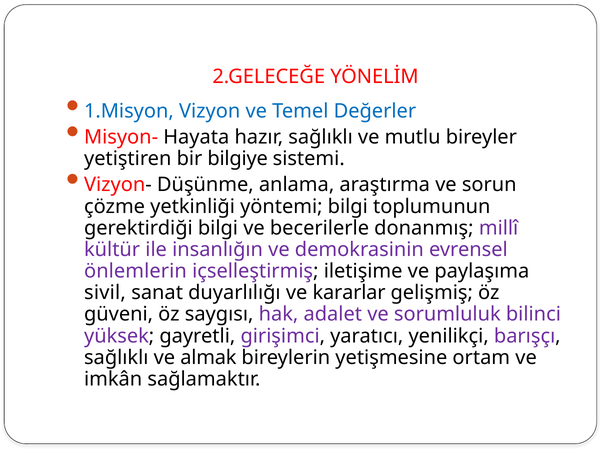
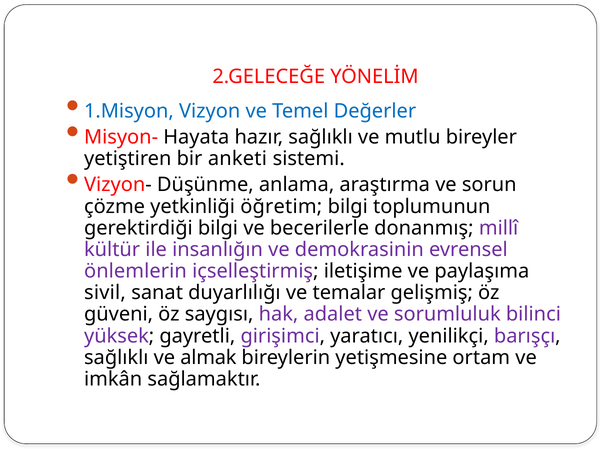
bilgiye: bilgiye -> anketi (237, 159)
yöntemi: yöntemi -> öğretim (281, 207)
kararlar: kararlar -> temalar (349, 293)
